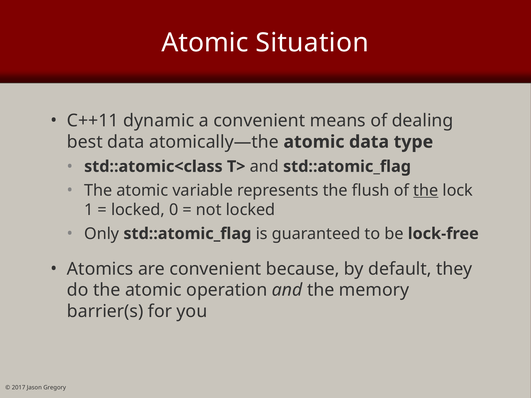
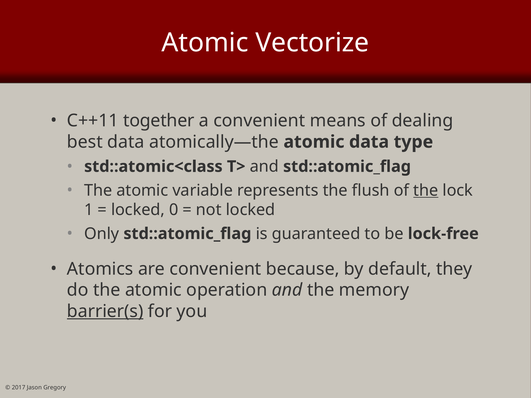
Situation: Situation -> Vectorize (312, 43)
dynamic: dynamic -> together (159, 121)
barrier(s underline: none -> present (105, 312)
